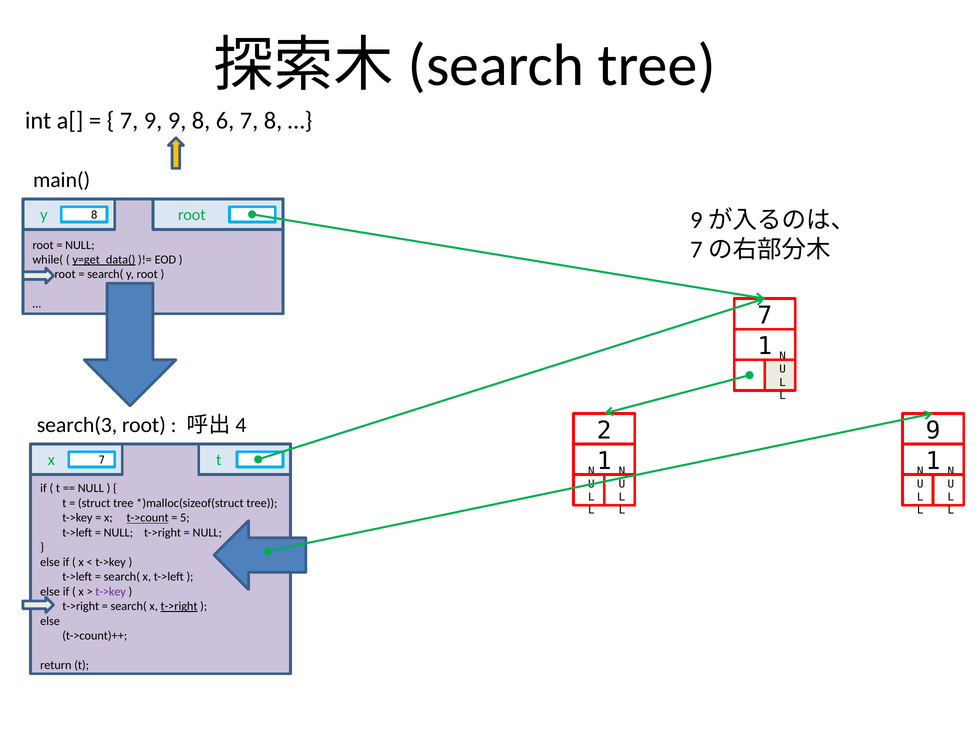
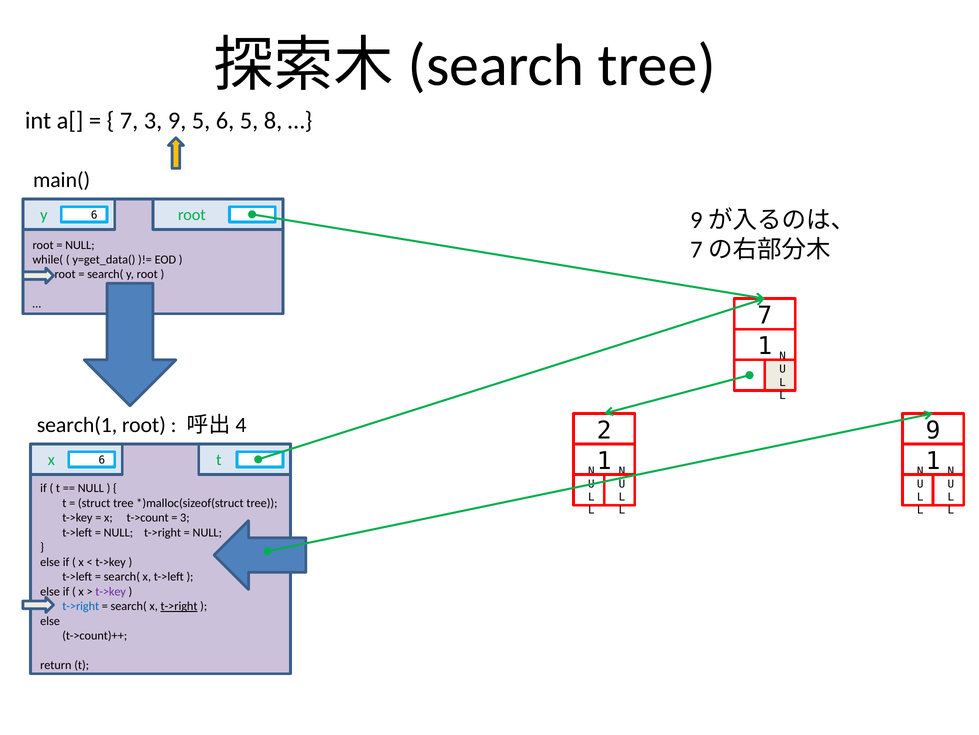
7 9: 9 -> 3 (153, 121)
9 8: 8 -> 5 (201, 121)
6 7: 7 -> 5 (249, 121)
y 8: 8 -> 6 (94, 215)
y=get_data( underline: present -> none (104, 259)
search(3: search(3 -> search(1 (77, 425)
x 7: 7 -> 6 (102, 460)
t->count underline: present -> none (148, 517)
5: 5 -> 3 (185, 517)
t->right colour: black -> blue (81, 606)
